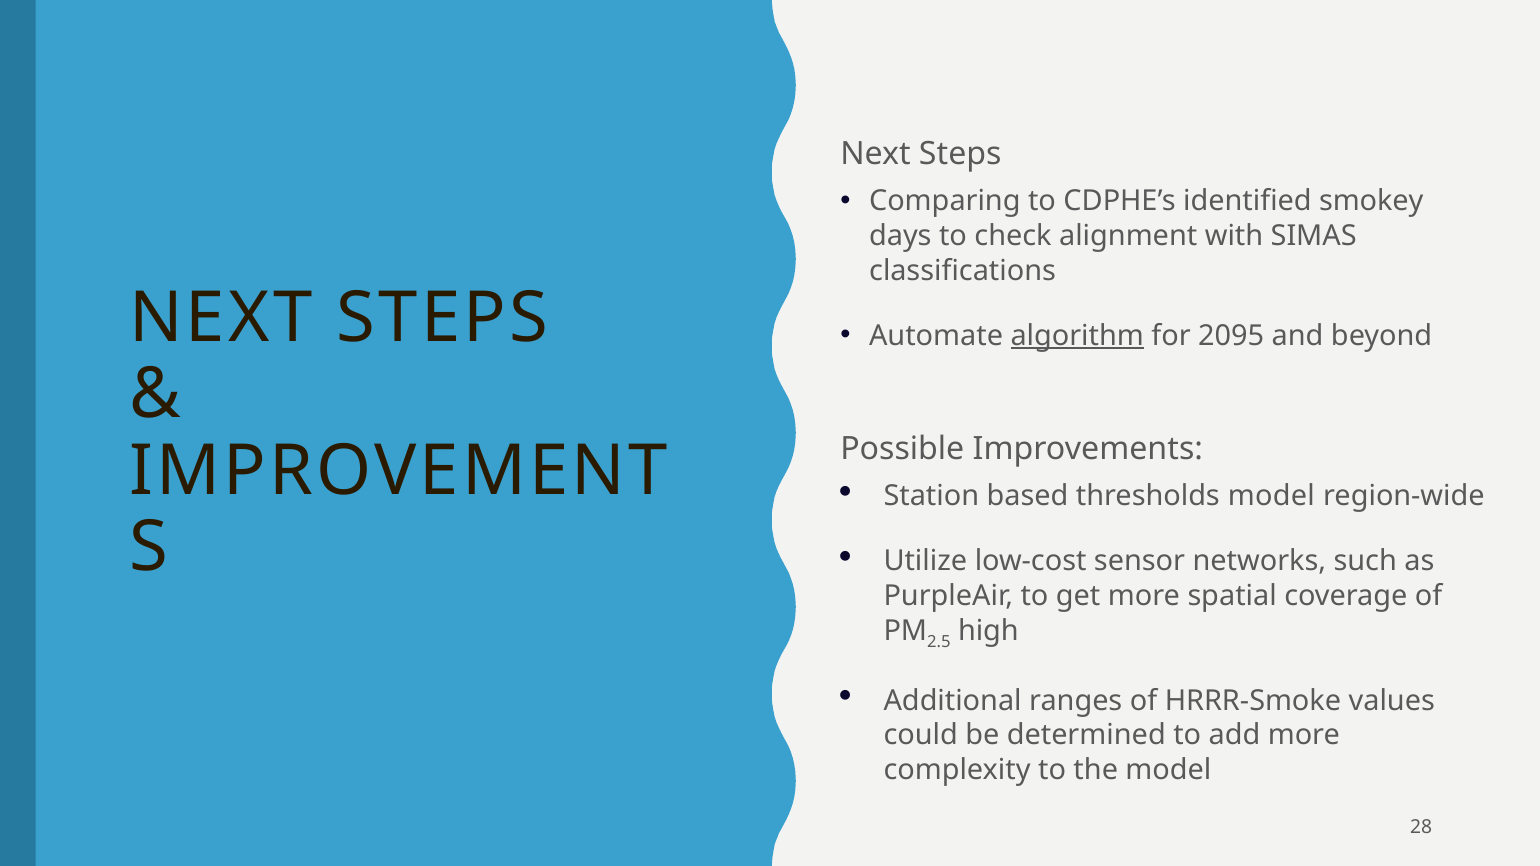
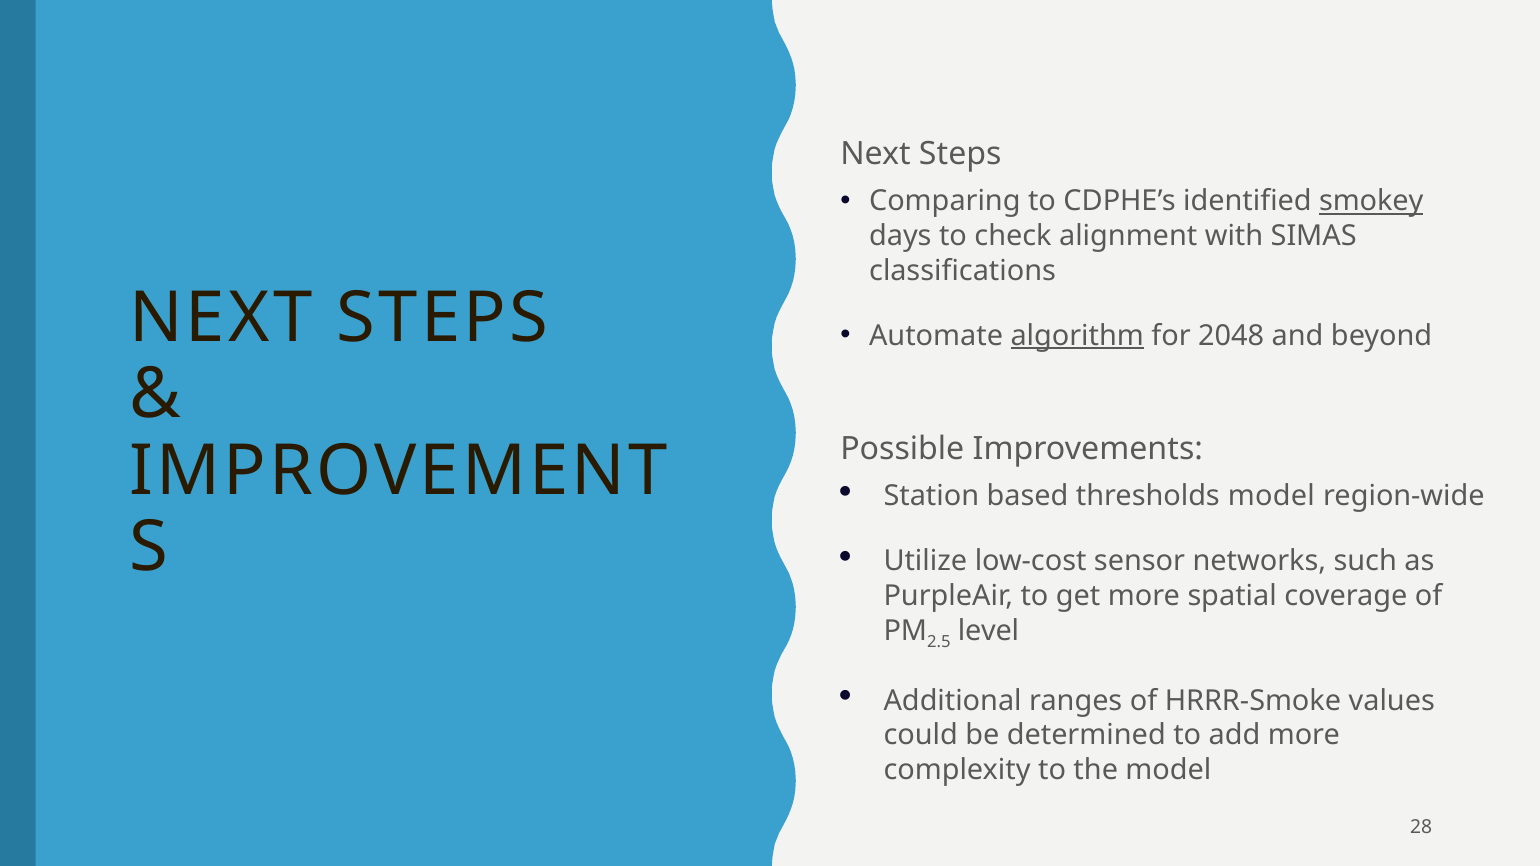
smokey underline: none -> present (1371, 201)
2095: 2095 -> 2048 (1231, 336)
high: high -> level (988, 631)
